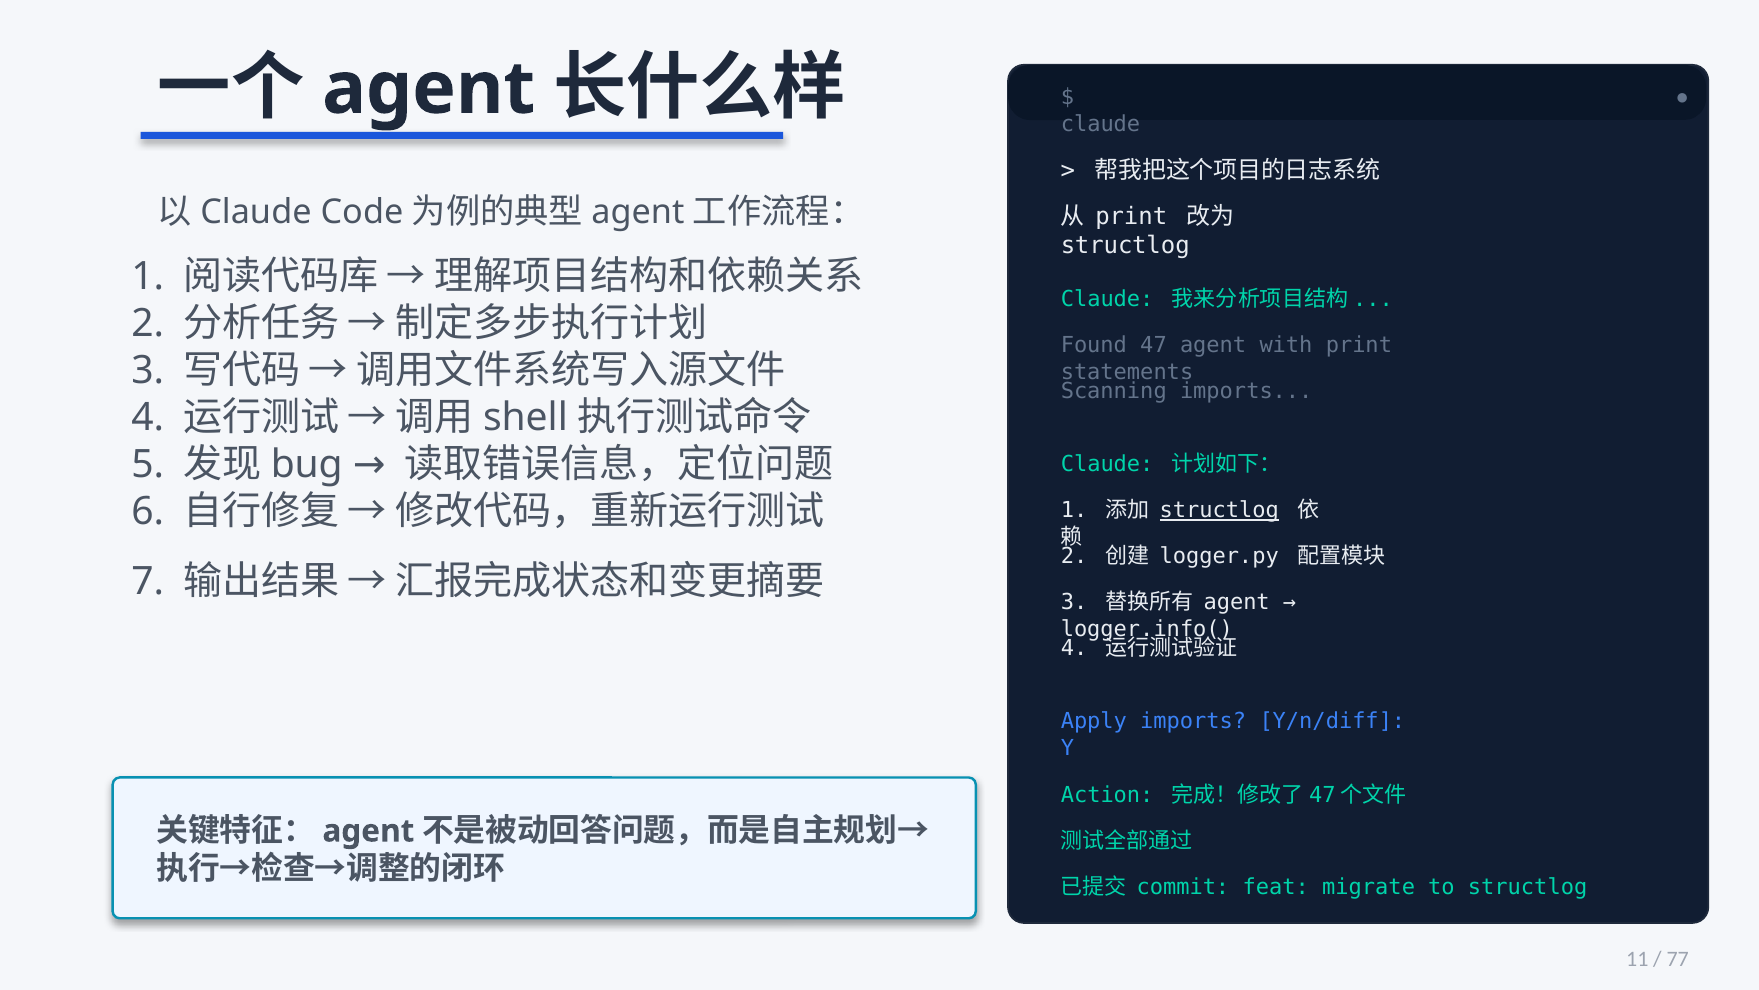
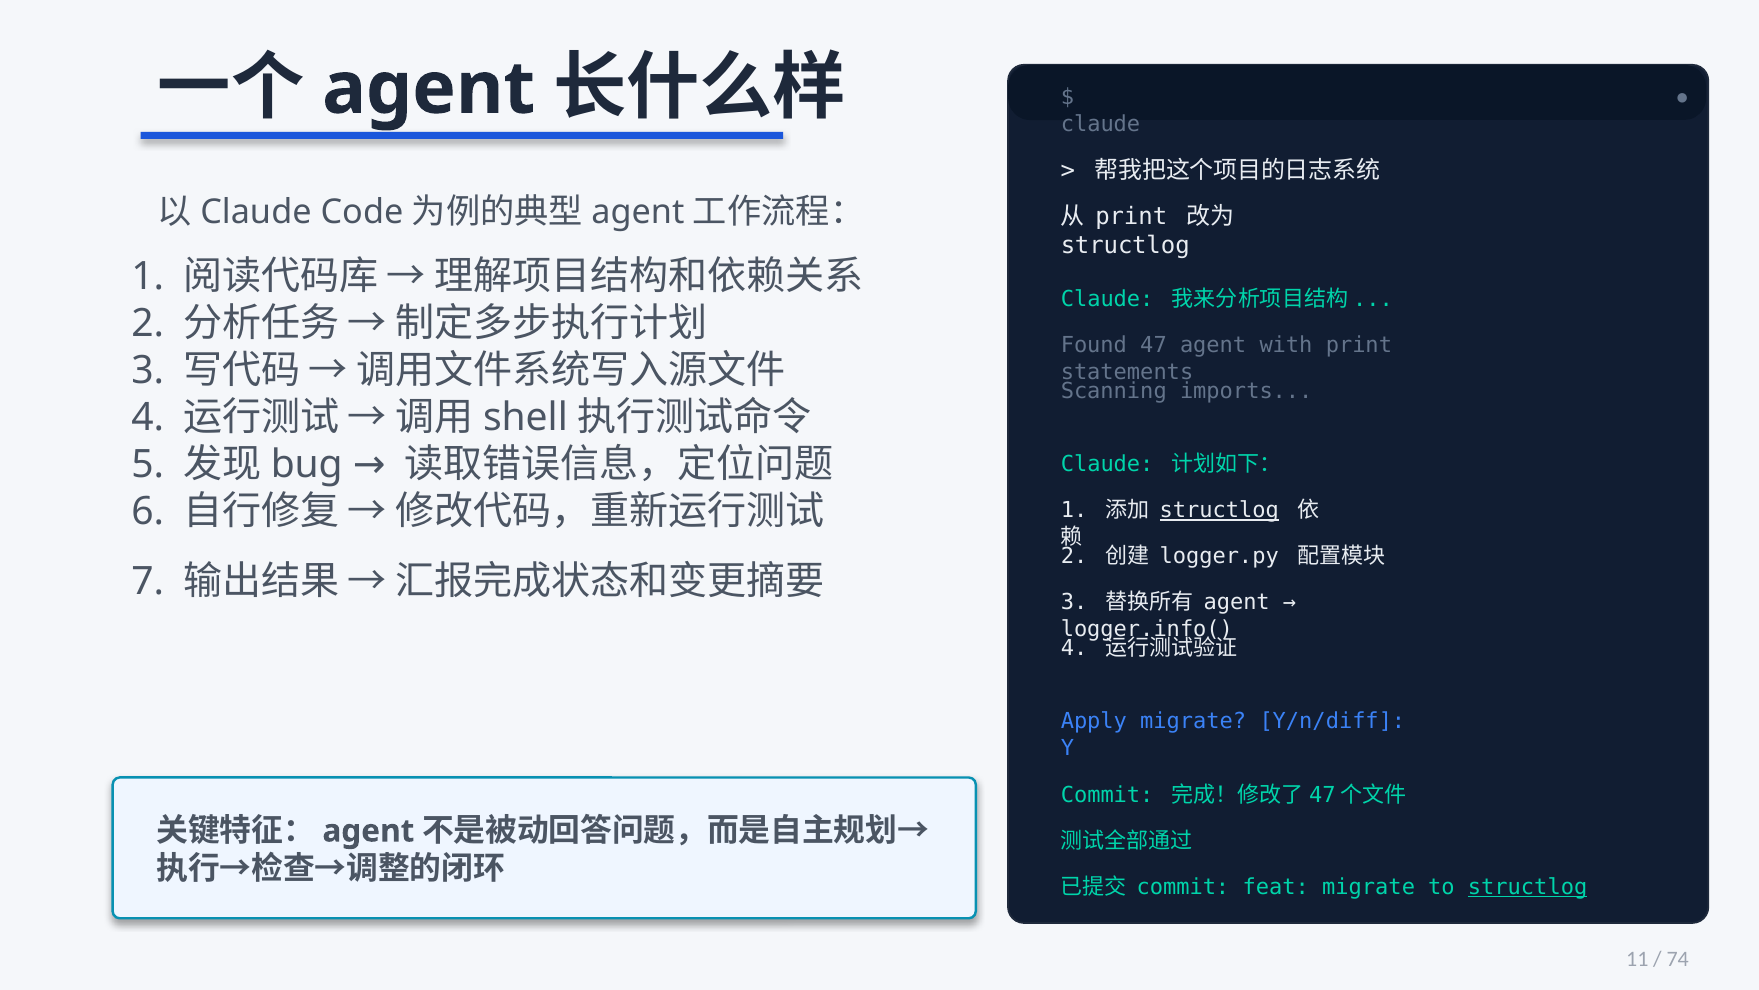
Apply imports: imports -> migrate (1193, 721)
Action: Action -> Commit (1107, 795)
structlog underline: none -> present (1528, 886)
77: 77 -> 74 (1678, 958)
